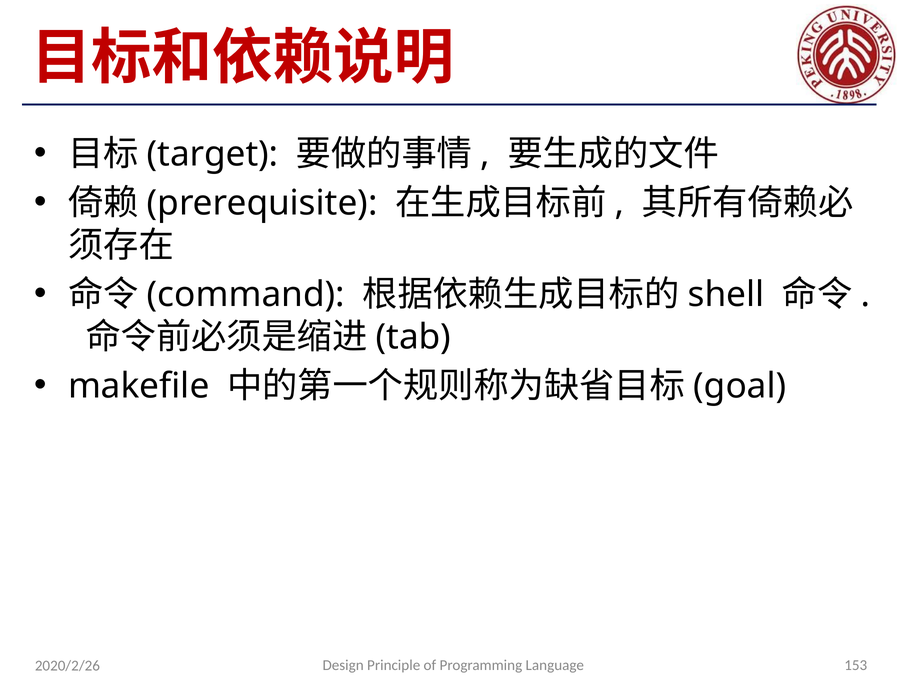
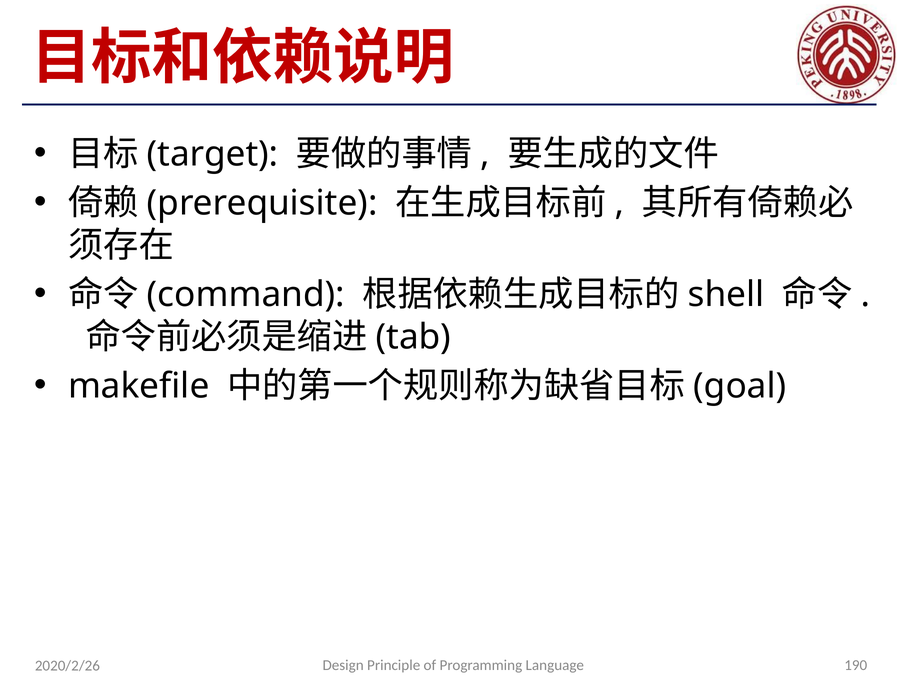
153: 153 -> 190 (856, 666)
